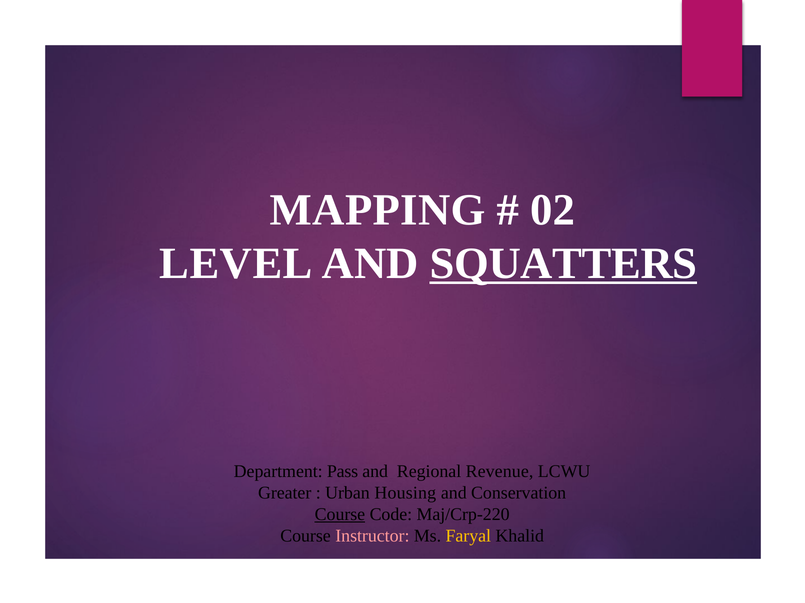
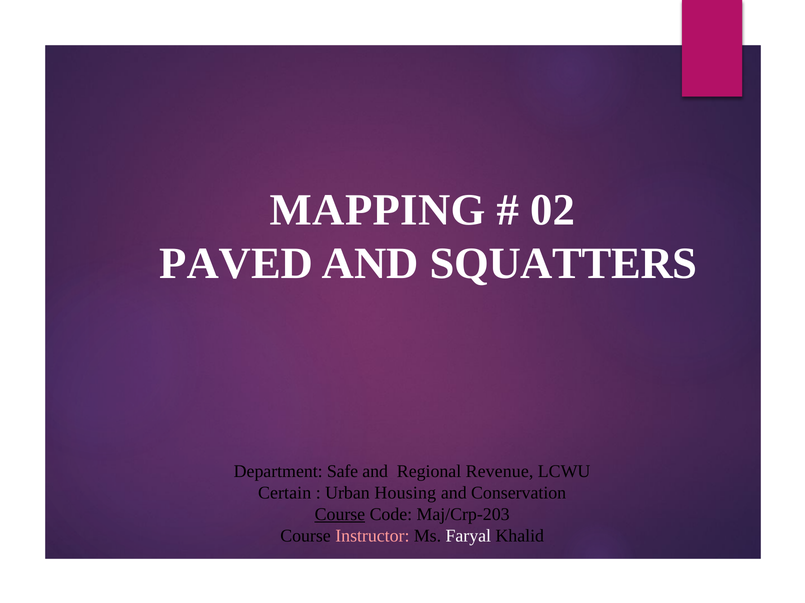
LEVEL: LEVEL -> PAVED (236, 264)
SQUATTERS underline: present -> none (564, 264)
Pass: Pass -> Safe (343, 472)
Greater: Greater -> Certain (285, 494)
Maj/Crp-220: Maj/Crp-220 -> Maj/Crp-203 (463, 515)
Faryal colour: yellow -> white (468, 536)
